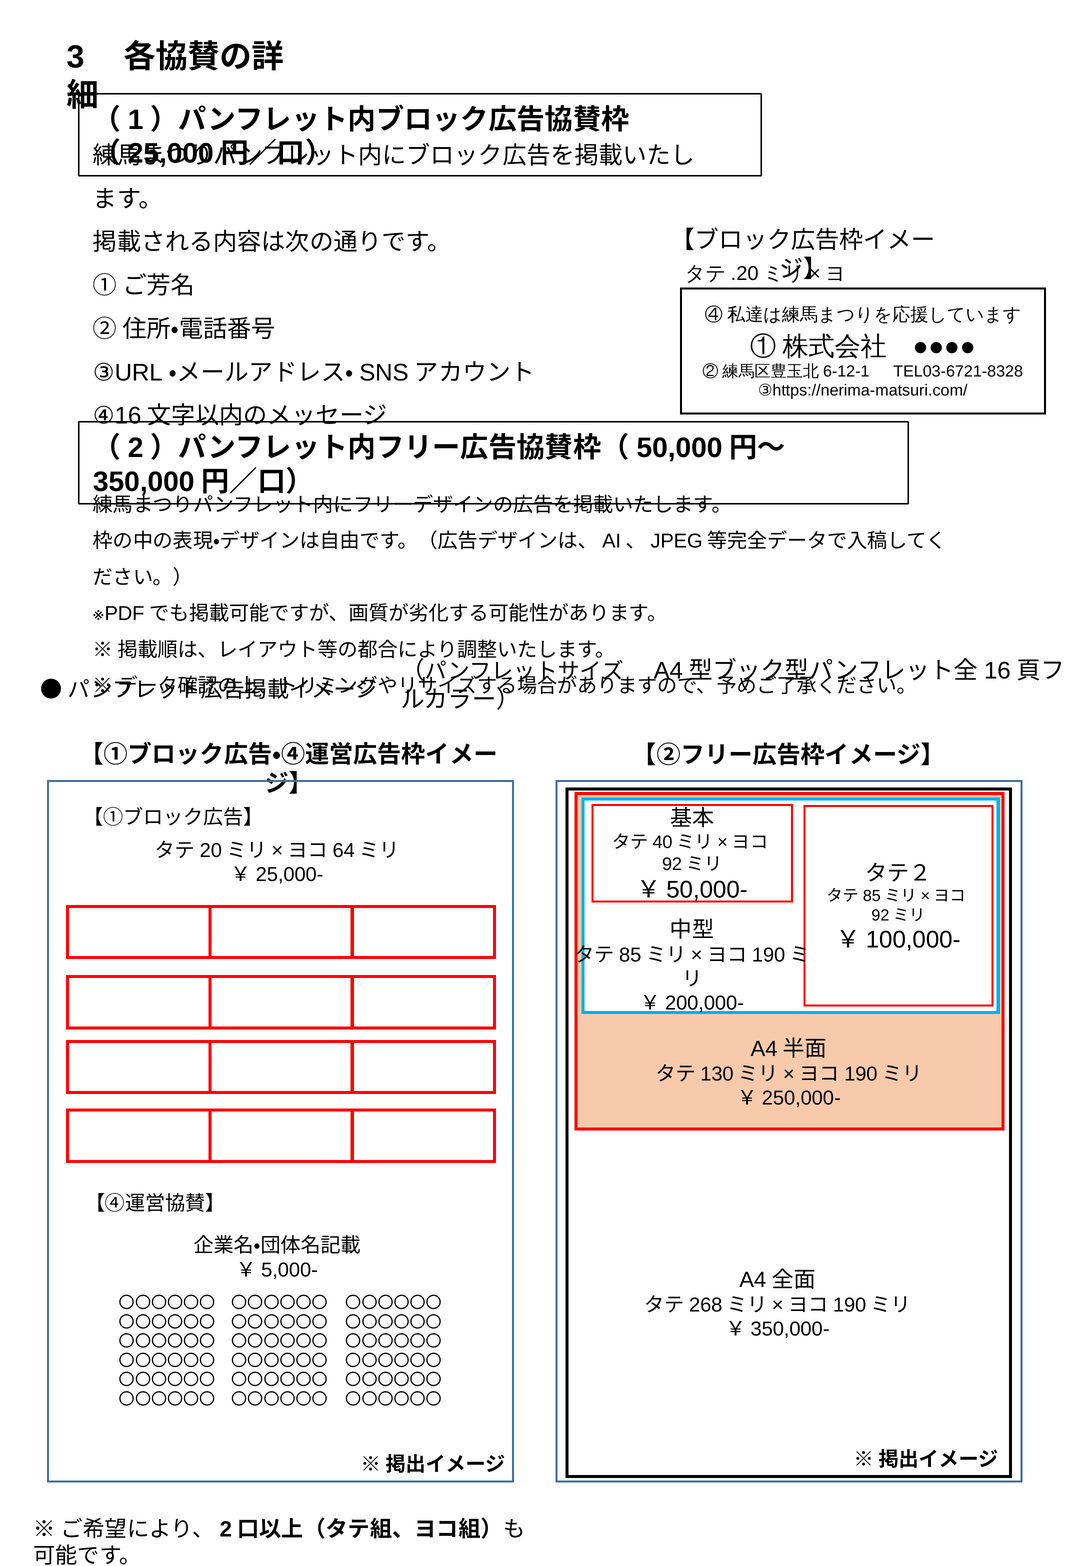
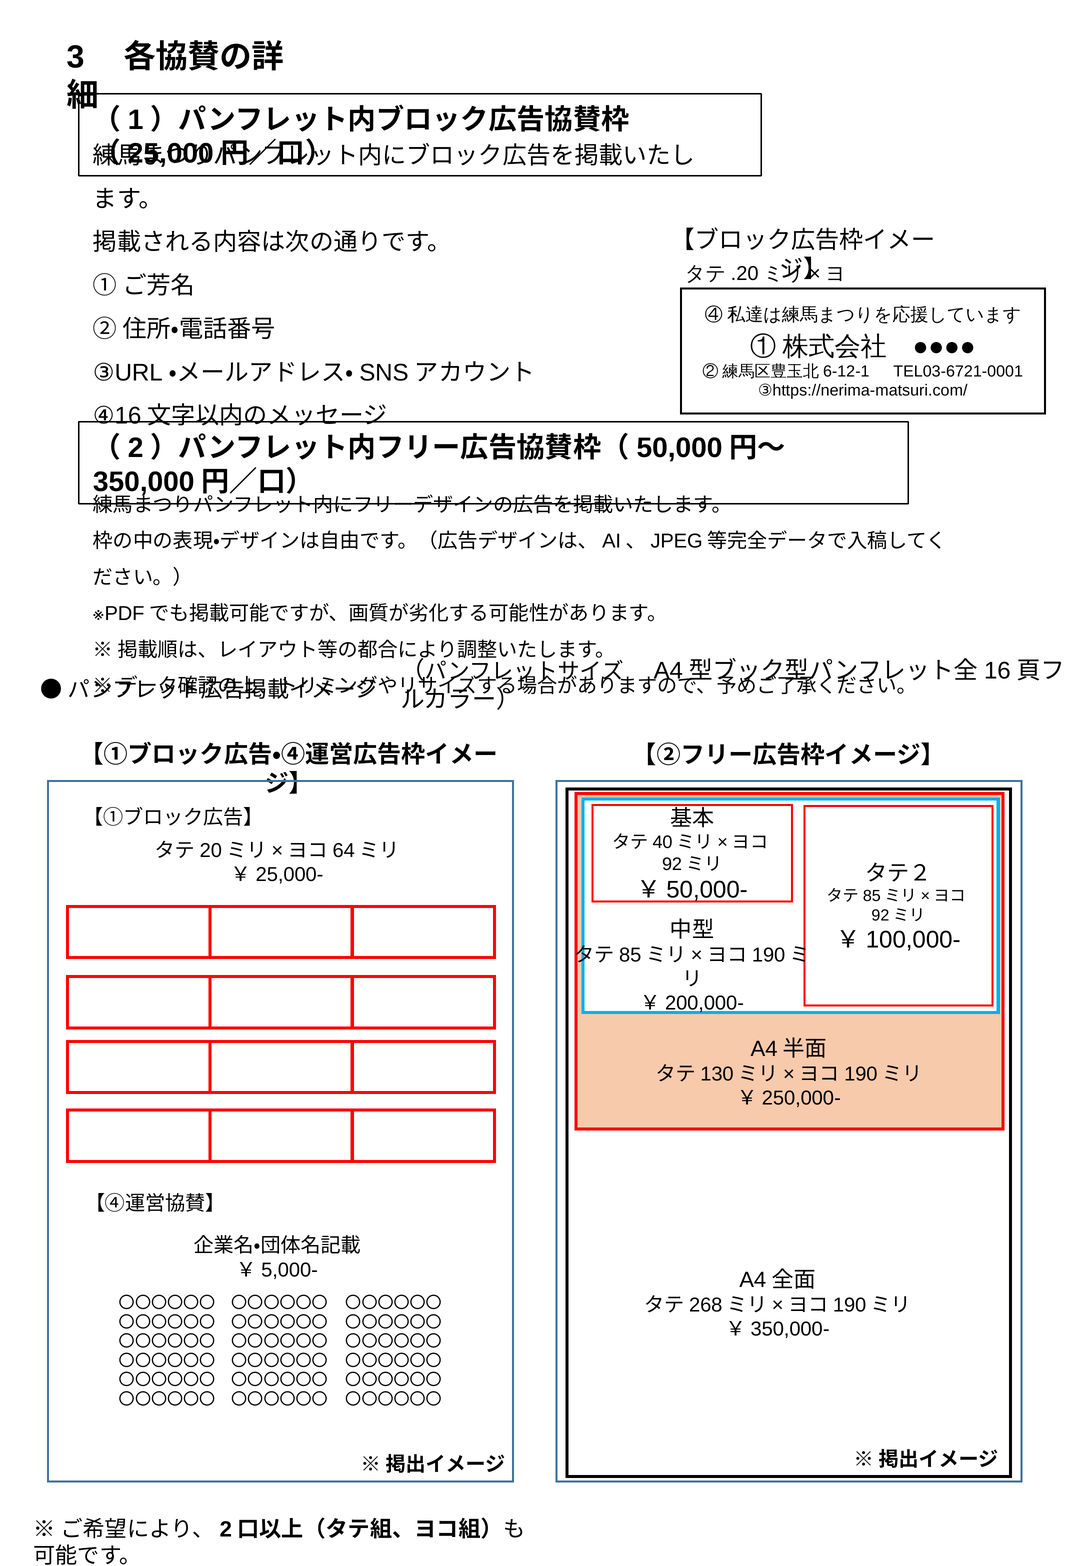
TEL03-6721-8328: TEL03-6721-8328 -> TEL03-6721-0001 (958, 371)
